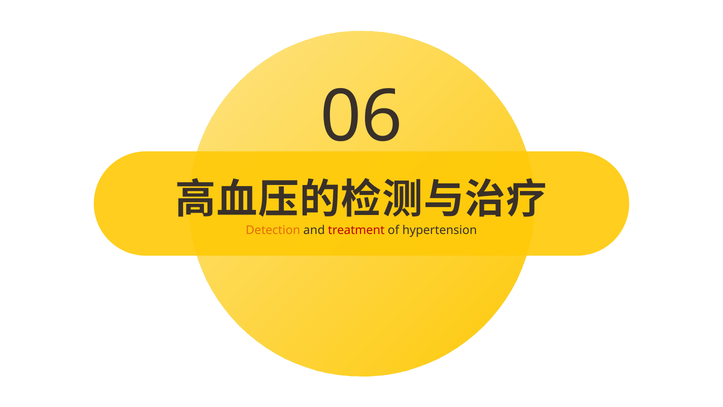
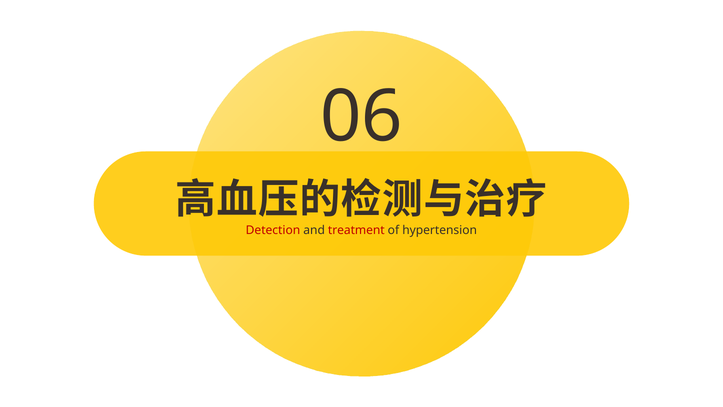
Detection colour: orange -> red (273, 230)
